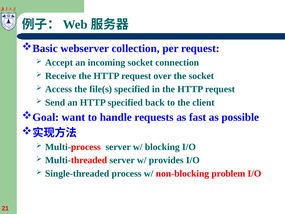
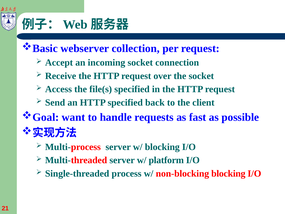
provides: provides -> platform (166, 160)
non-blocking problem: problem -> blocking (228, 173)
